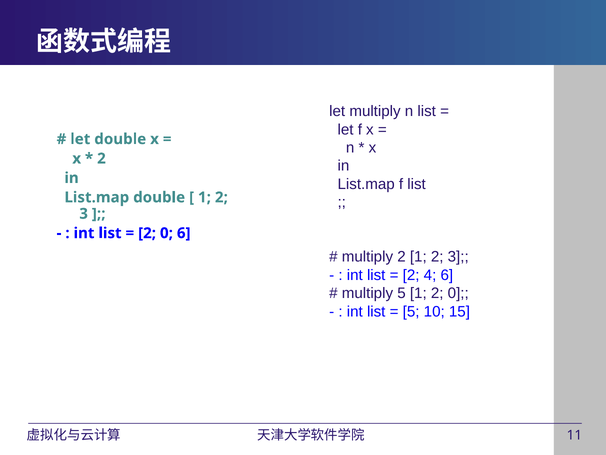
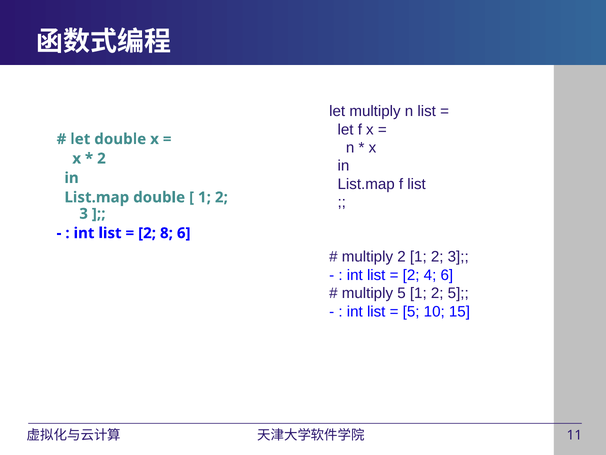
0: 0 -> 8 (166, 233)
1 2 0: 0 -> 5 (458, 293)
